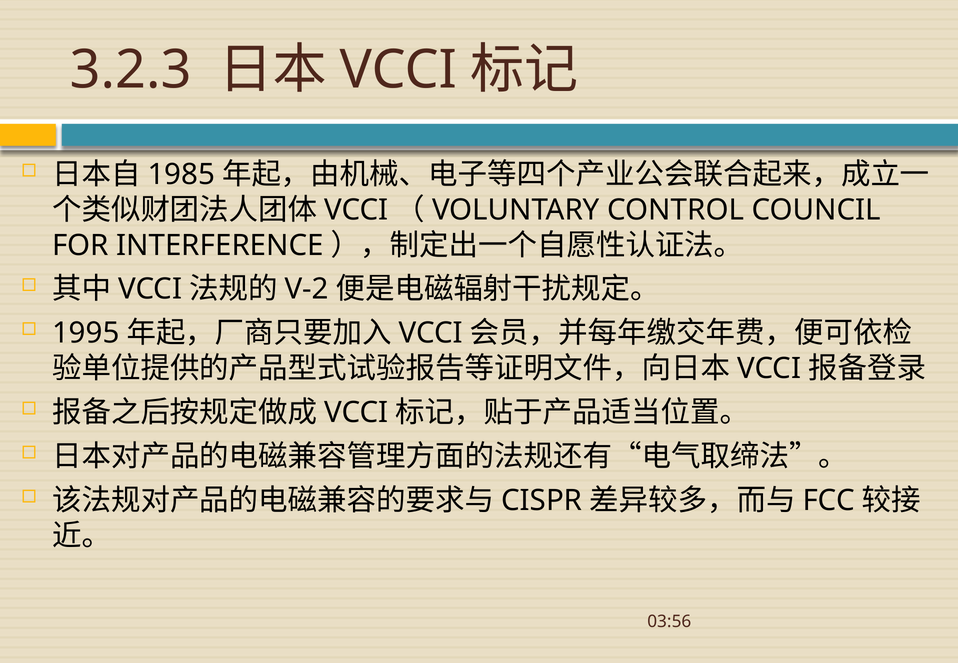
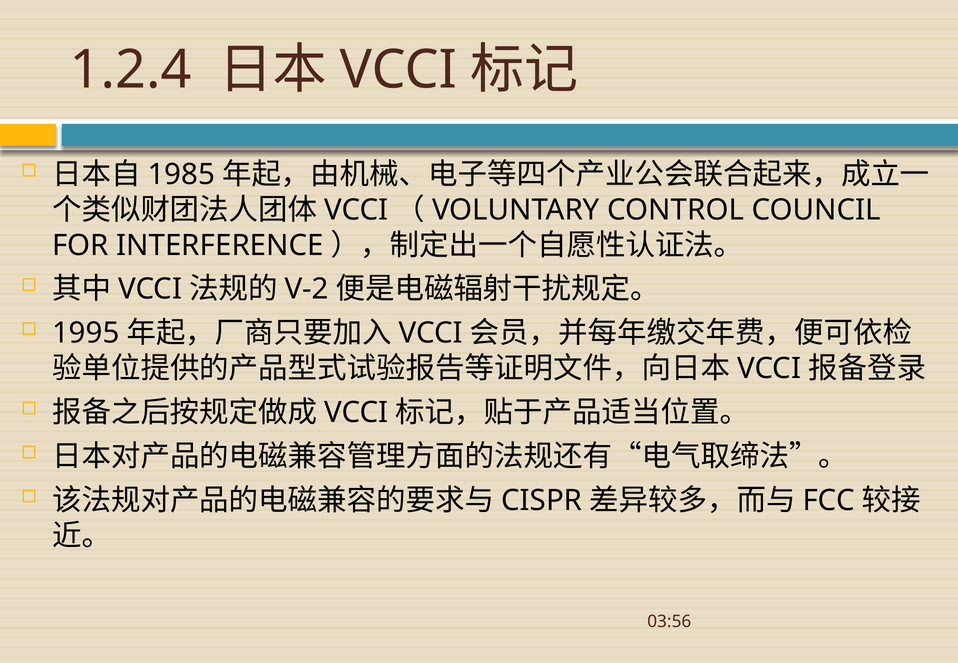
3.2.3: 3.2.3 -> 1.2.4 (131, 70)
